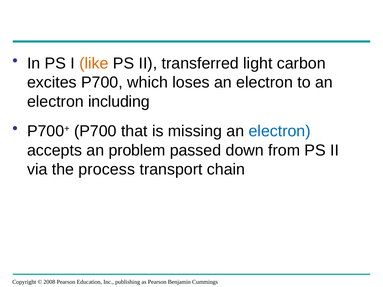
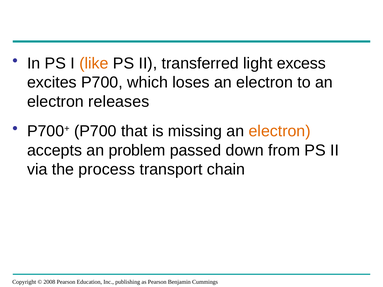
carbon: carbon -> excess (301, 63)
including: including -> releases (119, 102)
electron colour: blue -> orange (280, 131)
